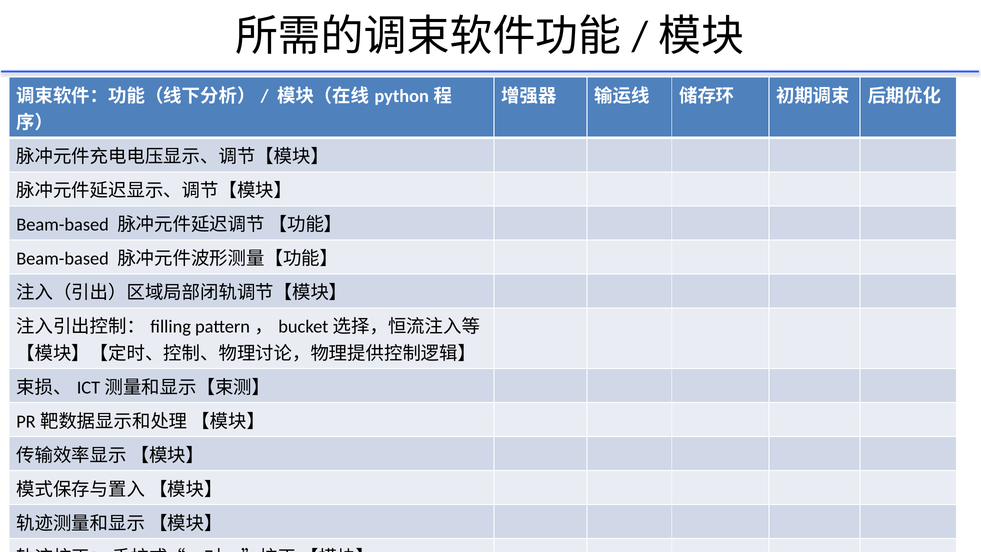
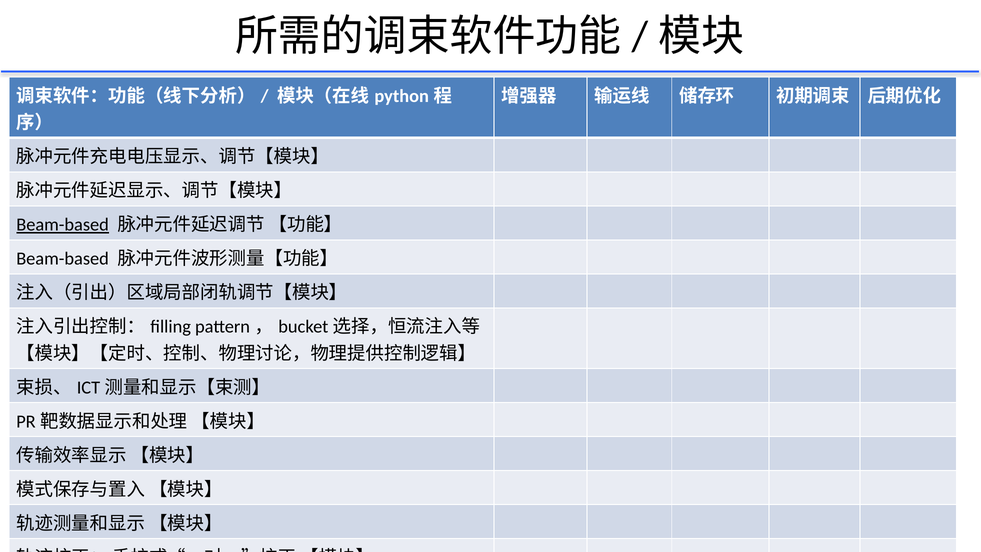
Beam-based underline: none -> present (63, 225)
